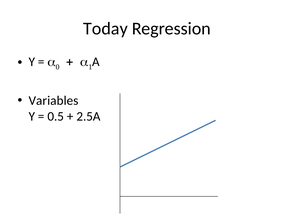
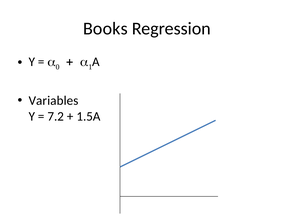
Today: Today -> Books (105, 28)
0.5: 0.5 -> 7.2 (56, 116)
2.5A: 2.5A -> 1.5A (88, 116)
